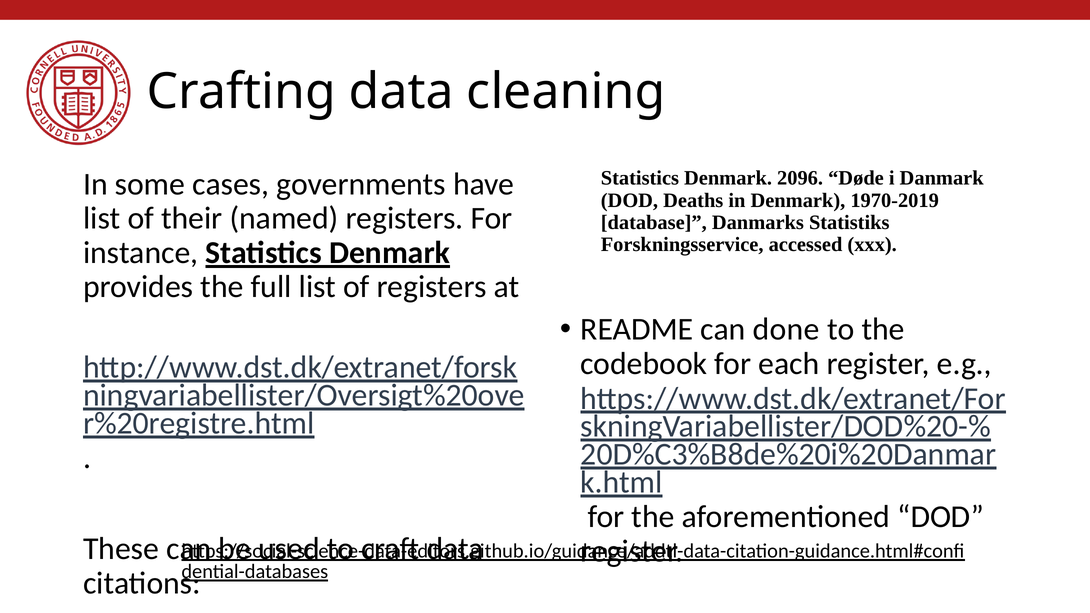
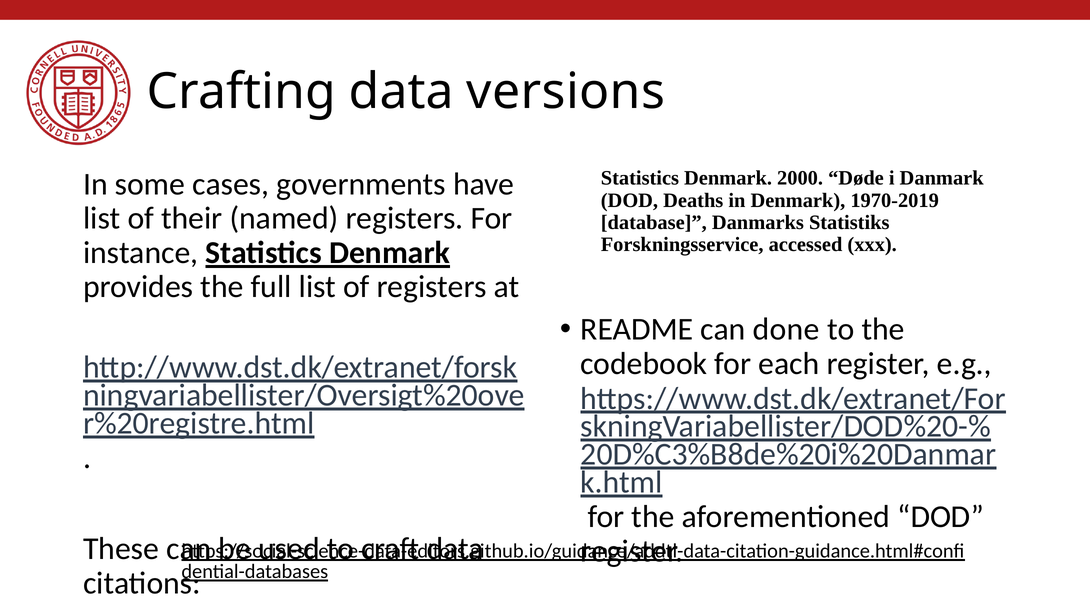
cleaning: cleaning -> versions (566, 92)
2096: 2096 -> 2000 (800, 178)
